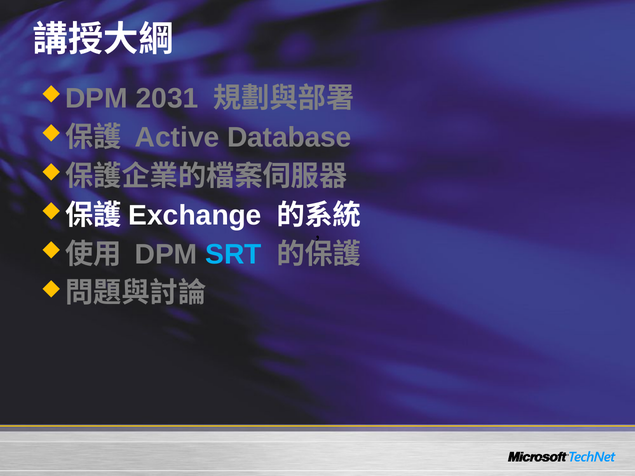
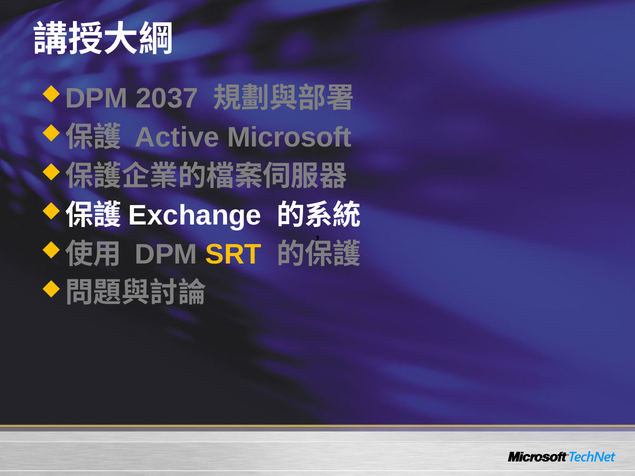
2031: 2031 -> 2037 (167, 98)
Database: Database -> Microsoft (289, 137)
SRT colour: light blue -> yellow (233, 254)
